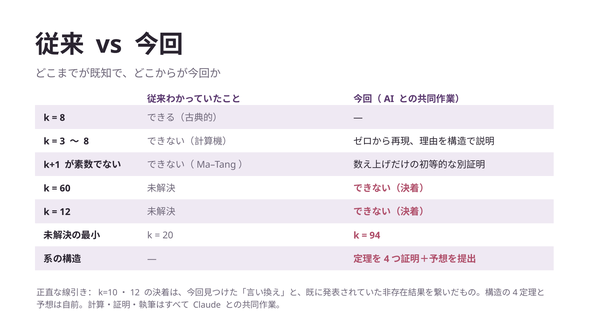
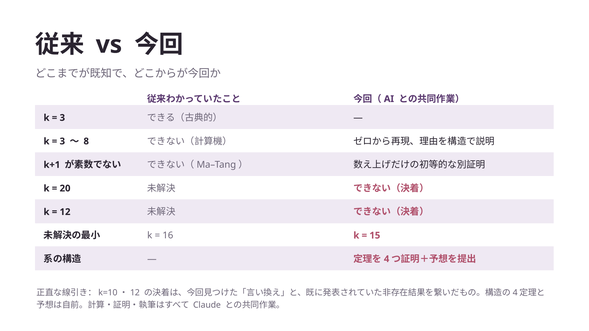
8: 8 -> 3 (62, 118)
60: 60 -> 20 (65, 189)
20: 20 -> 16 (168, 236)
94: 94 -> 15 (375, 236)
